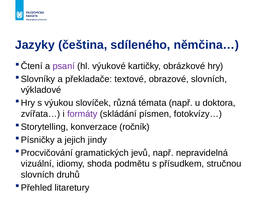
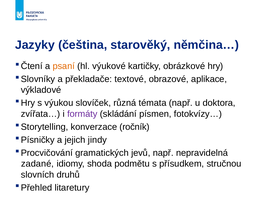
sdíleného: sdíleného -> starověký (140, 45)
psaní colour: purple -> orange (64, 66)
obrazové slovních: slovních -> aplikace (209, 79)
vizuální: vizuální -> zadané (37, 164)
